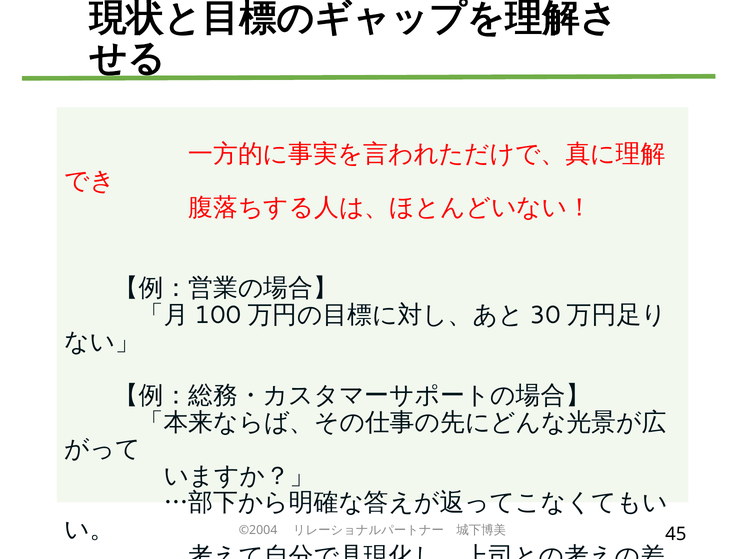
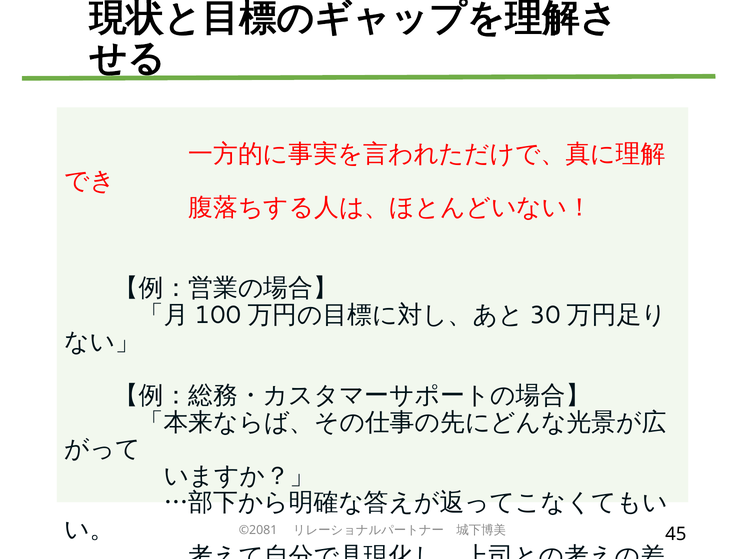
©2004: ©2004 -> ©2081 (258, 530)
